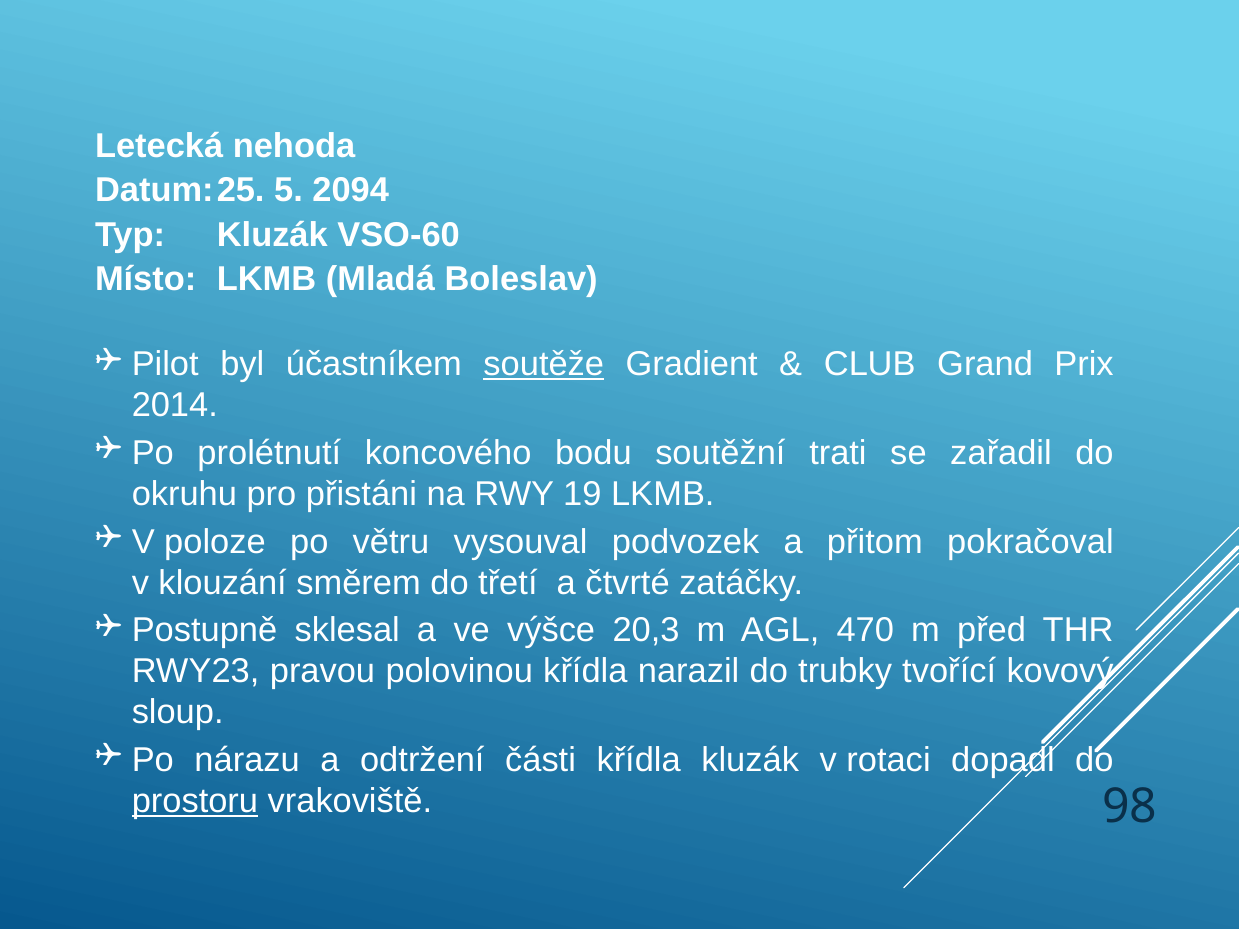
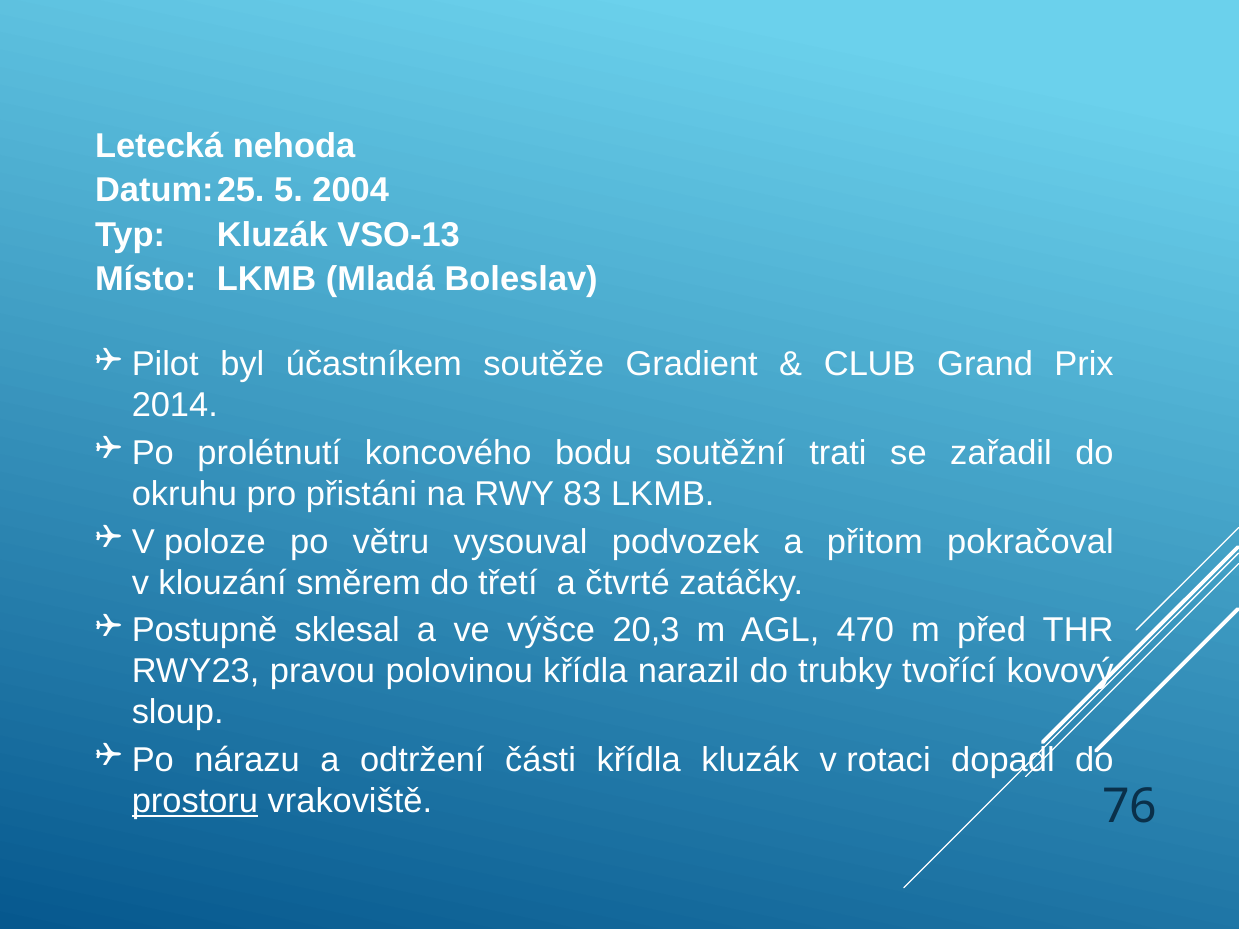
2094: 2094 -> 2004 (351, 190)
VSO-60: VSO-60 -> VSO-13 (399, 235)
soutěže underline: present -> none (544, 365)
19: 19 -> 83 (582, 494)
98: 98 -> 76 (1130, 807)
